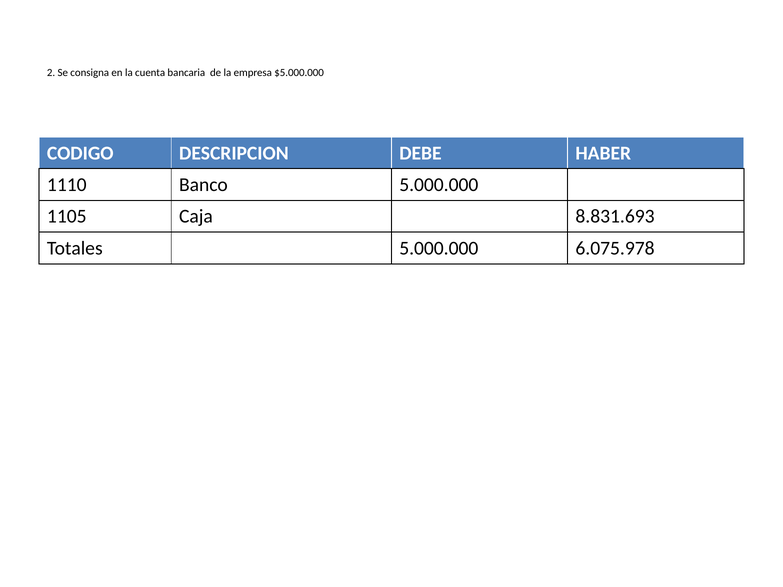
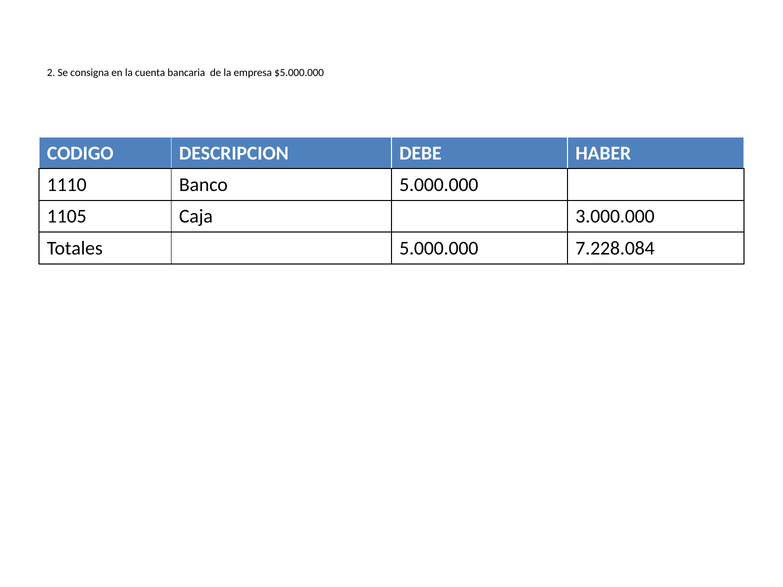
8.831.693: 8.831.693 -> 3.000.000 (615, 217)
6.075.978: 6.075.978 -> 7.228.084 (615, 248)
